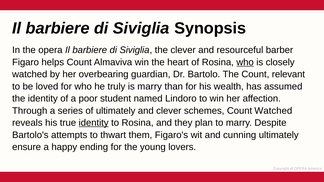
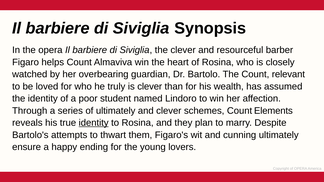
who underline: present -> none (245, 62)
is marry: marry -> clever (150, 87)
Count Watched: Watched -> Elements (273, 111)
